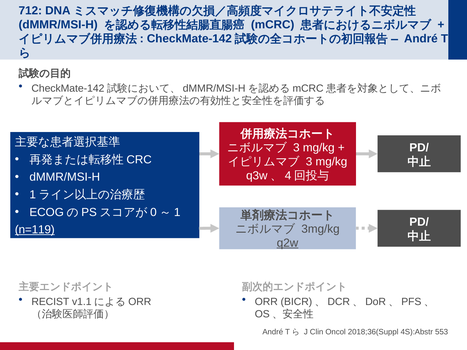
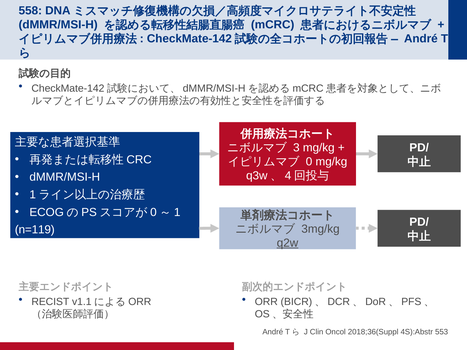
712: 712 -> 558 (30, 11)
3: 3 -> 0 (309, 162)
n=119 underline: present -> none (35, 230)
